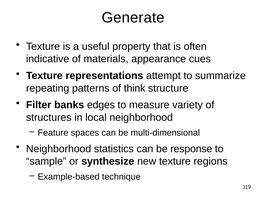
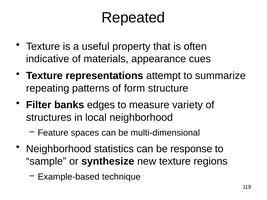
Generate: Generate -> Repeated (133, 18)
think: think -> form (134, 88)
